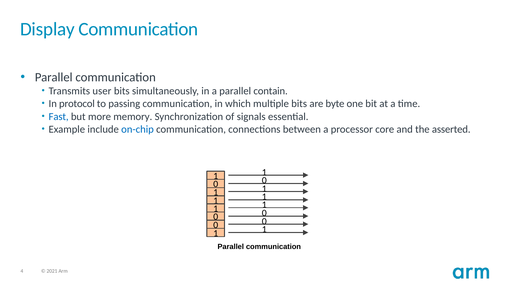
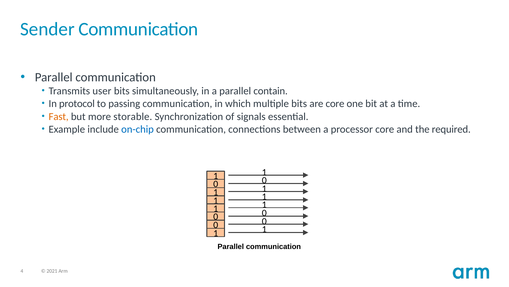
Display: Display -> Sender (47, 29)
are byte: byte -> core (335, 104)
Fast colour: blue -> orange (59, 116)
memory: memory -> storable (133, 116)
asserted: asserted -> required (451, 129)
